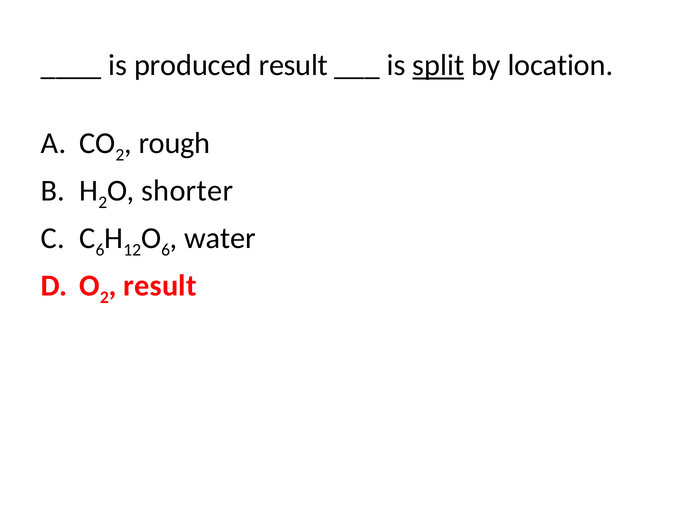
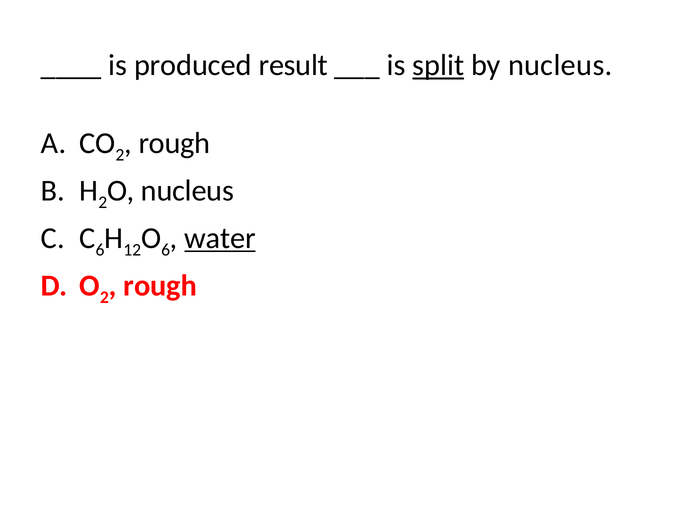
by location: location -> nucleus (560, 65)
shorter: shorter -> nucleus (187, 191)
water underline: none -> present (220, 238)
result: result -> rough (160, 286)
